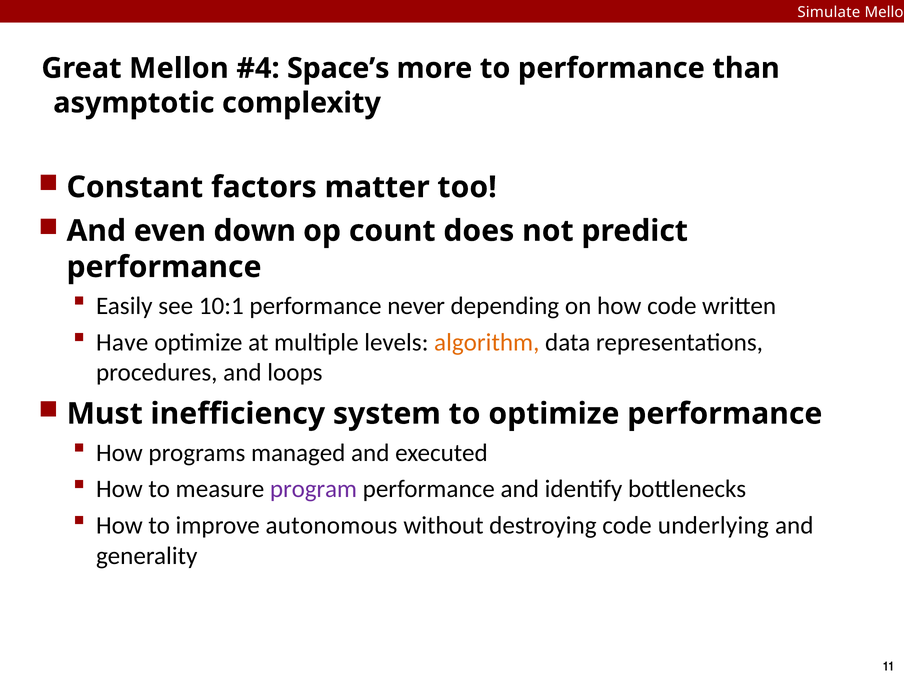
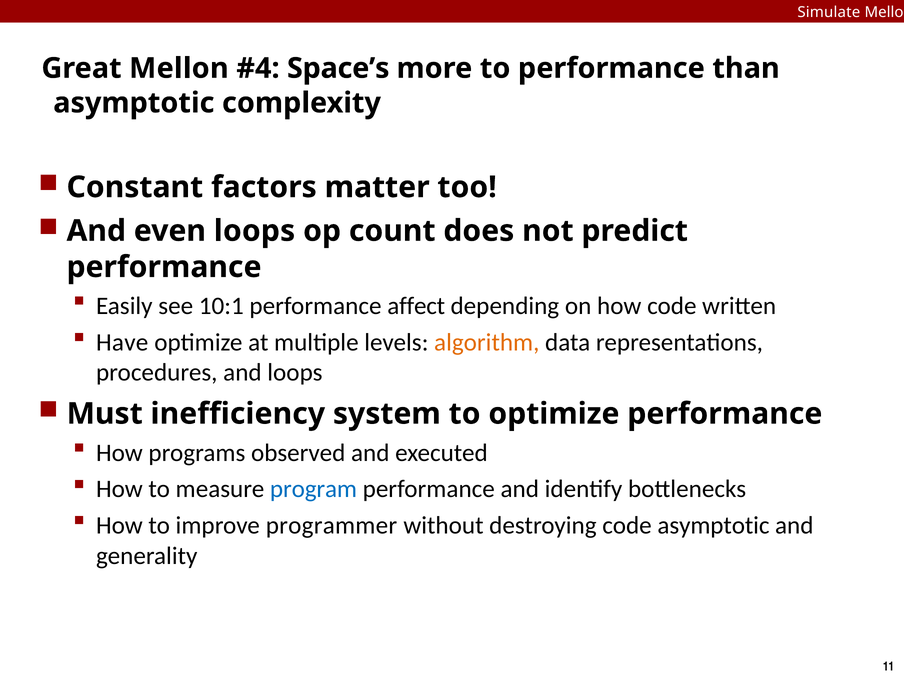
even down: down -> loops (254, 231)
never: never -> affect (416, 306)
managed: managed -> observed (298, 453)
program colour: purple -> blue (314, 489)
autonomous: autonomous -> programmer (331, 526)
code underlying: underlying -> asymptotic (713, 526)
